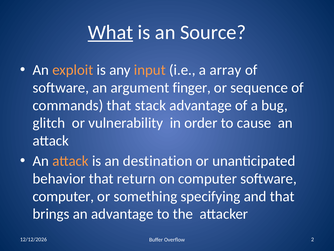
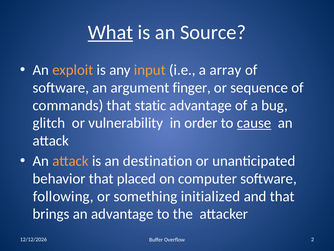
stack: stack -> static (151, 105)
cause underline: none -> present (254, 123)
return: return -> placed (136, 178)
computer: computer -> following (63, 196)
specifying: specifying -> initialized (210, 196)
